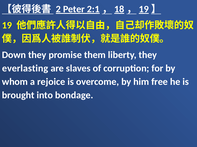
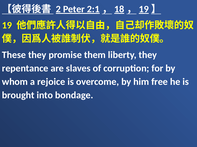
Down: Down -> These (14, 55)
everlasting: everlasting -> repentance (25, 69)
